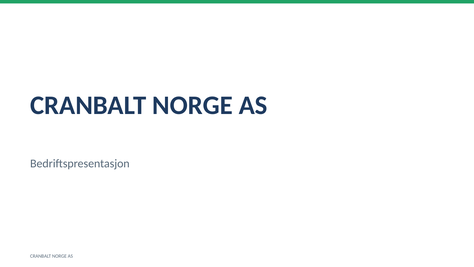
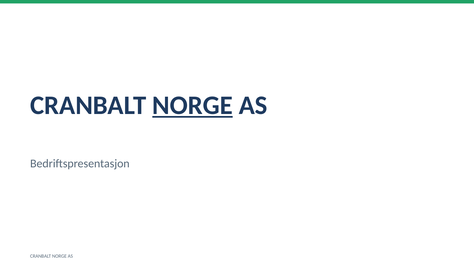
NORGE underline: none -> present (192, 105)
